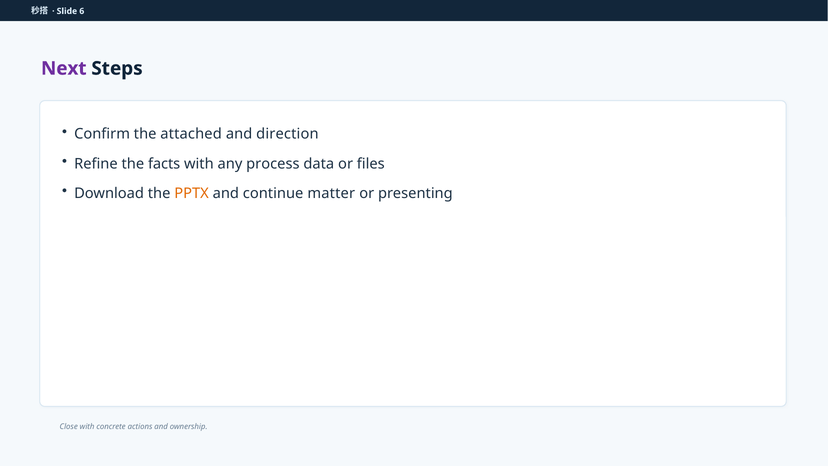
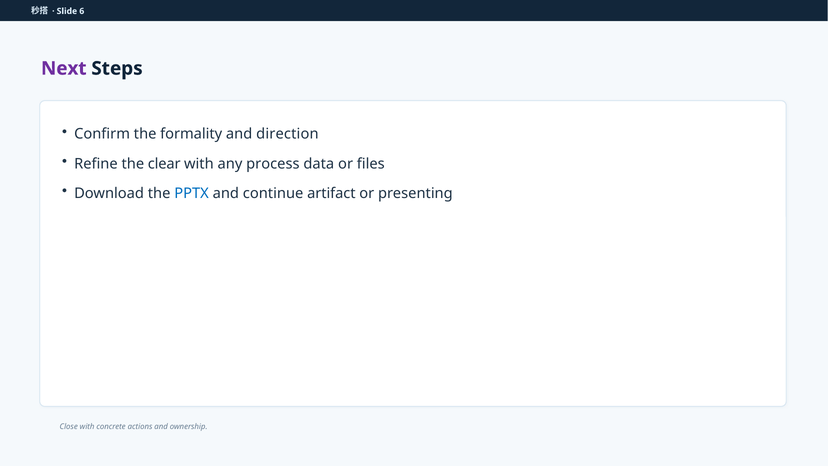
attached: attached -> formality (191, 134)
facts: facts -> clear (164, 164)
PPTX colour: orange -> blue (192, 193)
matter: matter -> artifact (331, 193)
